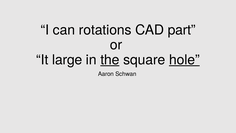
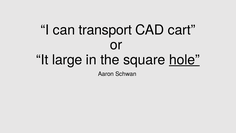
rotations: rotations -> transport (105, 30)
part: part -> cart (182, 30)
the underline: present -> none (110, 60)
